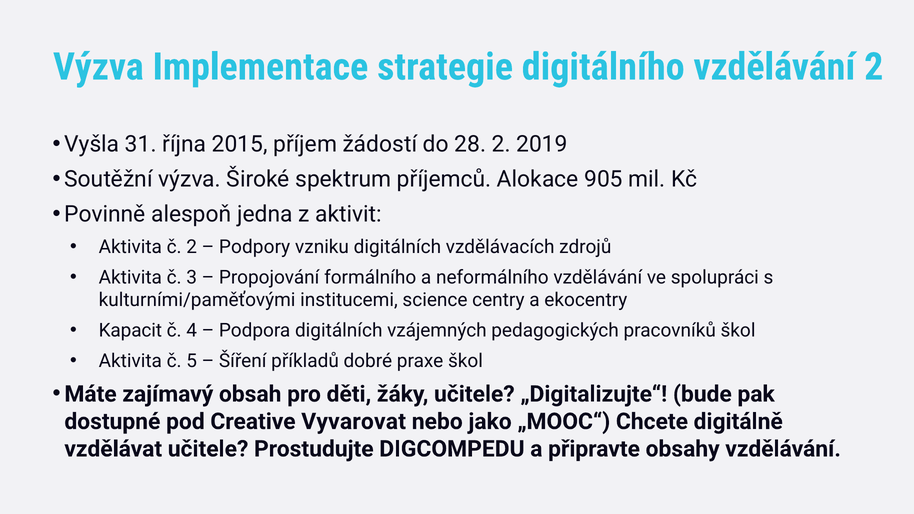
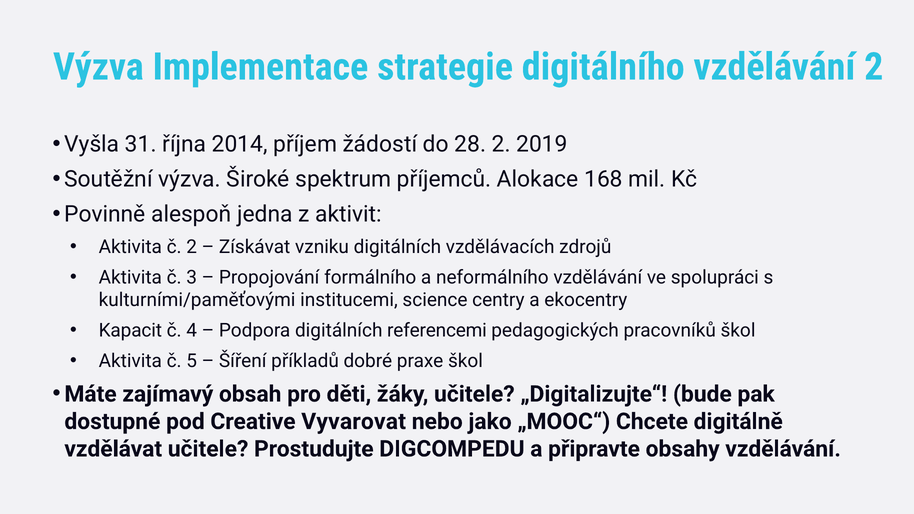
2015: 2015 -> 2014 (240, 144)
905: 905 -> 168 (603, 179)
Podpory: Podpory -> Získávat (255, 247)
vzájemných: vzájemných -> referencemi (437, 331)
